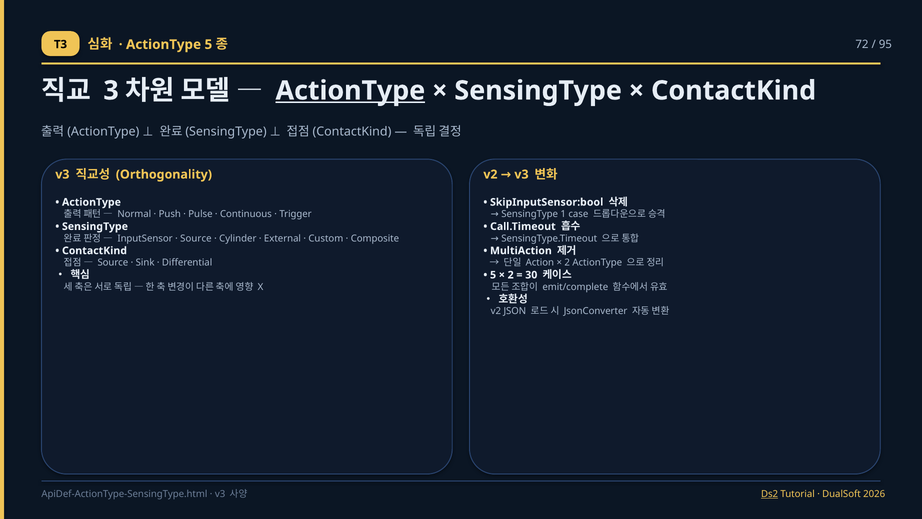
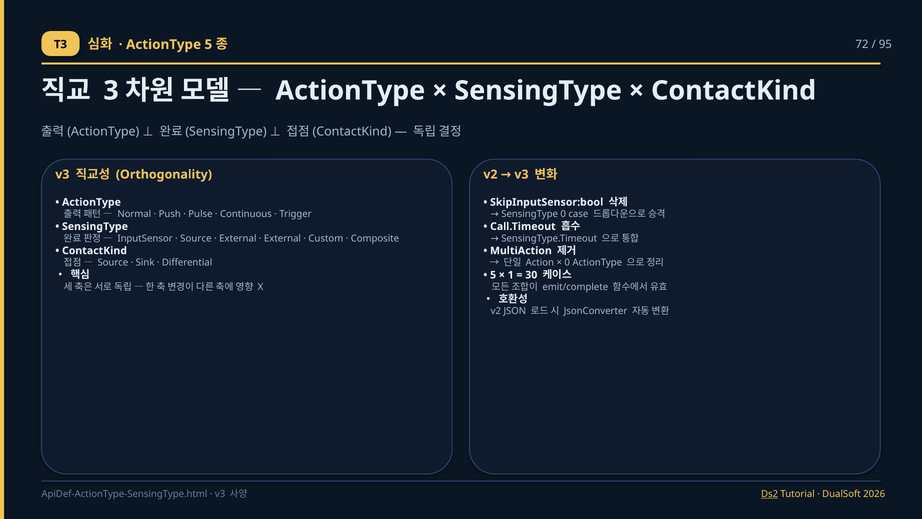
ActionType underline: present -> none (350, 91)
SensingType 1: 1 -> 0 (563, 214)
Cylinder: Cylinder -> External (238, 238)
2: 2 -> 0 (567, 263)
2: 2 -> 1 (511, 275)
